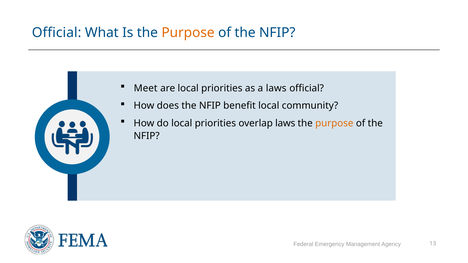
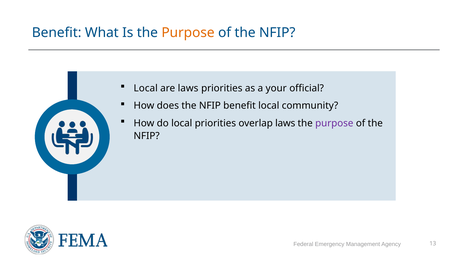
Official: Official -> Benefit (57, 33)
Meet: Meet -> Local (146, 88)
are local: local -> laws (188, 88)
a laws: laws -> your (276, 88)
purpose colour: orange -> purple (334, 123)
